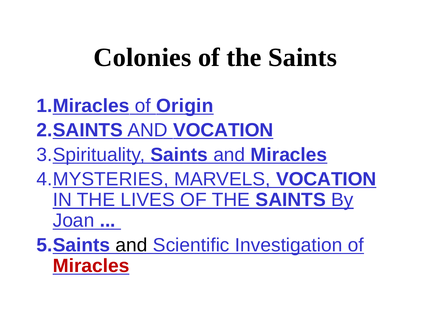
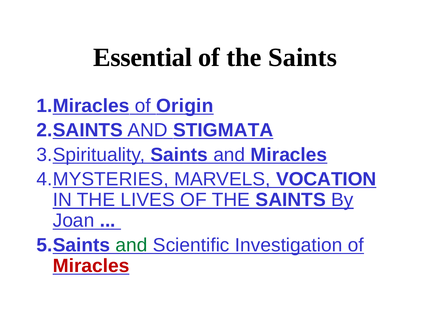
Colonies: Colonies -> Essential (143, 58)
AND VOCATION: VOCATION -> STIGMATA (223, 130)
and colour: black -> green (132, 245)
